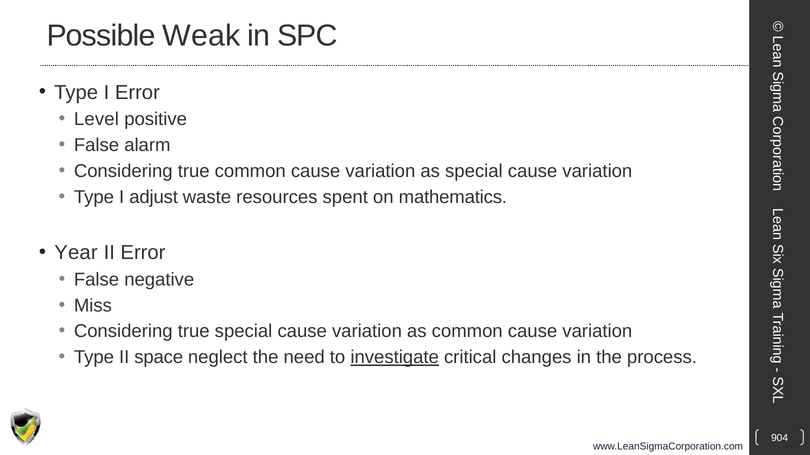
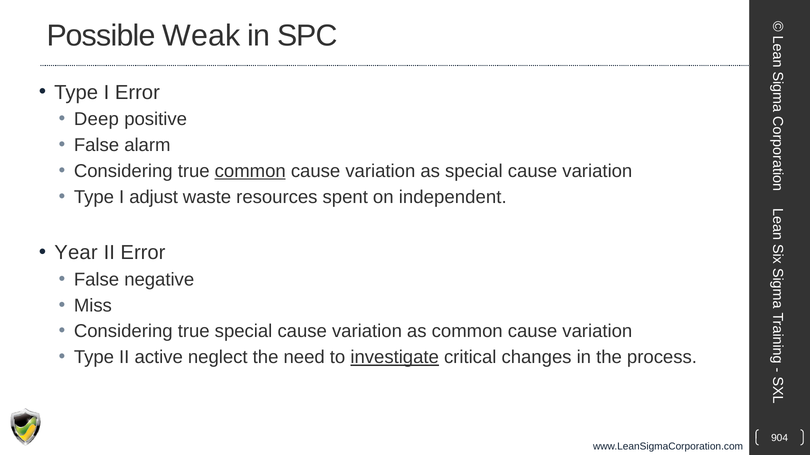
Level: Level -> Deep (96, 119)
common underline: none -> present (250, 171)
mathematics: mathematics -> independent (453, 197)
space: space -> active (159, 358)
